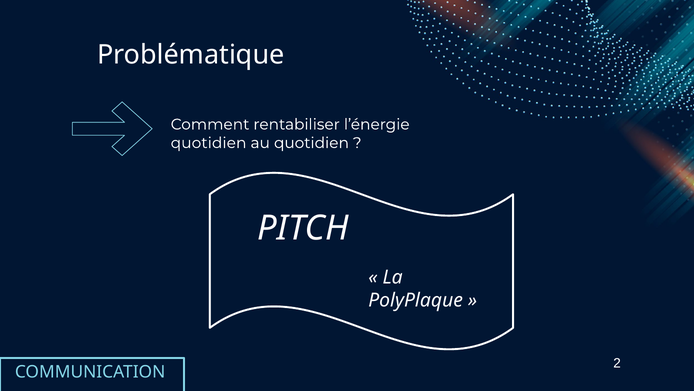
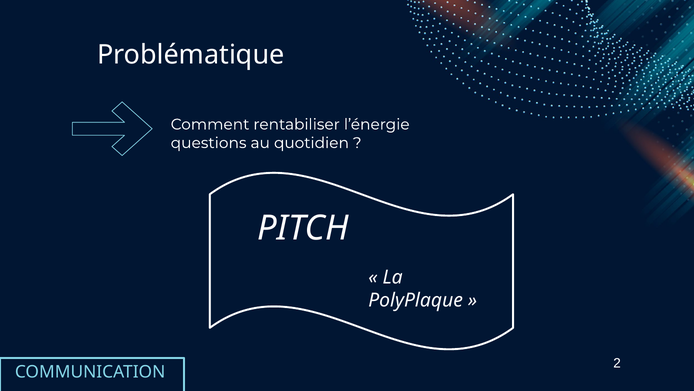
quotidien: quotidien -> questions (209, 143)
